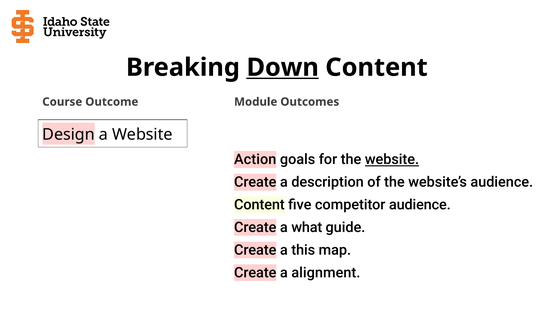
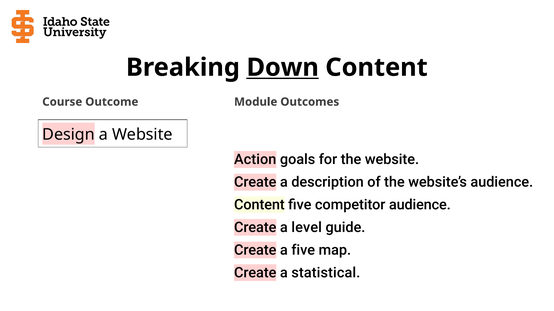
website underline: present -> none (392, 160)
what: what -> level (307, 228)
a this: this -> five (303, 251)
alignment: alignment -> statistical (326, 273)
